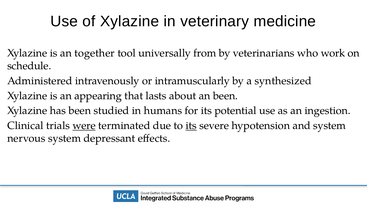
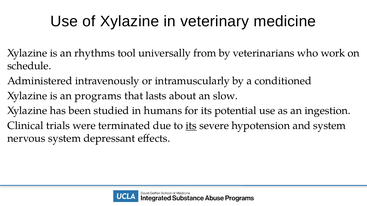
together: together -> rhythms (95, 53)
synthesized: synthesized -> conditioned (283, 81)
appearing: appearing -> programs (98, 96)
an been: been -> slow (226, 96)
were underline: present -> none (84, 126)
